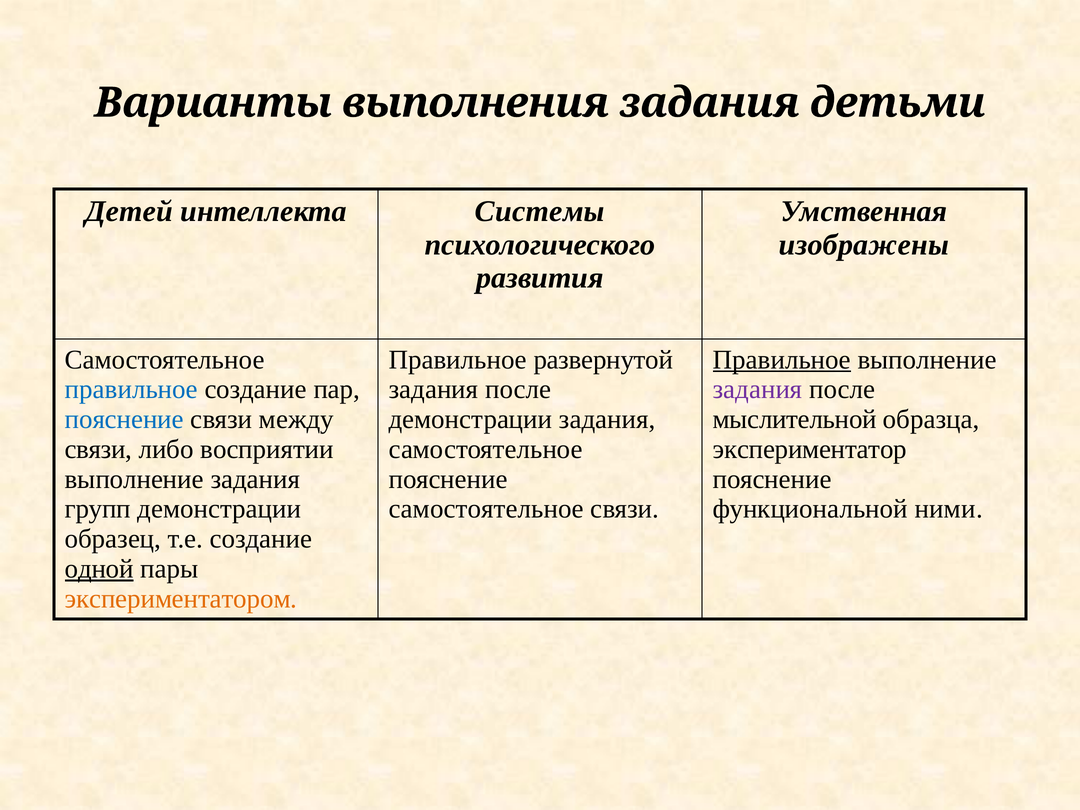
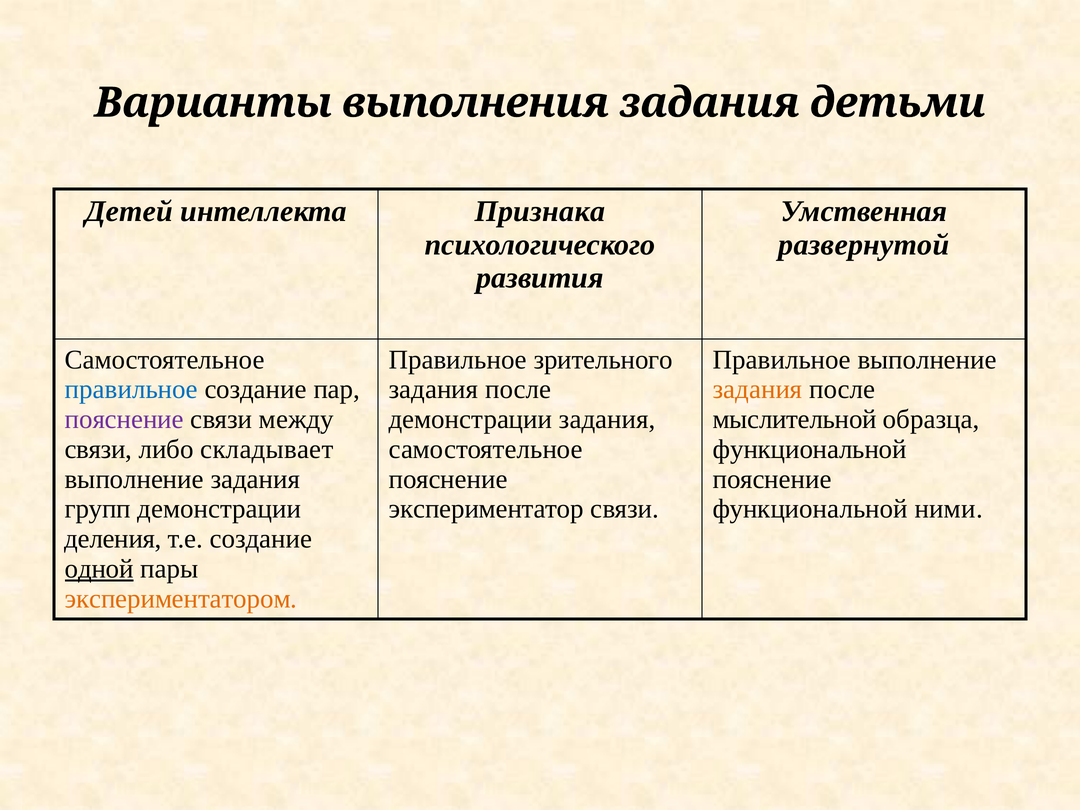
Системы: Системы -> Признака (540, 211)
изображены: изображены -> развернутой (864, 245)
развернутой: развернутой -> зрительного (603, 360)
Правильное underline: present -> none (782, 360)
задания colour: purple -> orange (758, 389)
пояснение colour: blue -> purple (124, 419)
восприятии: восприятии -> складывает (267, 449)
экспериментатор: экспериментатор -> функциональной (810, 449)
самостоятельное: самостоятельное -> экспериментатор (486, 509)
образец: образец -> деления (113, 539)
